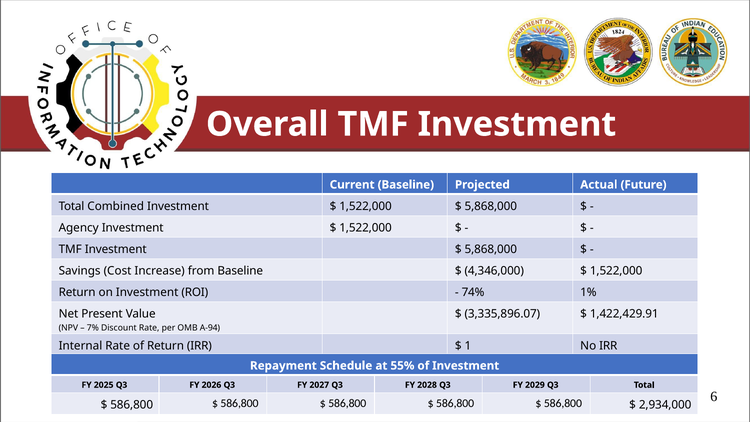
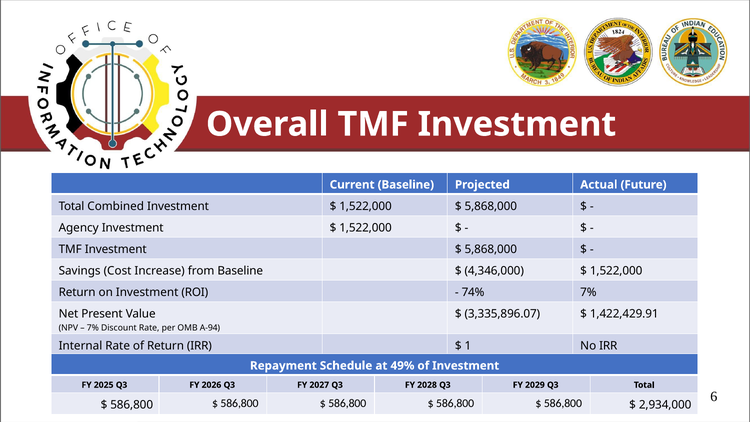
74% 1%: 1% -> 7% (588, 292)
55%: 55% -> 49% (402, 366)
